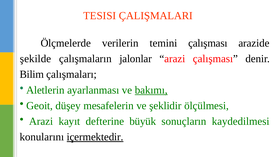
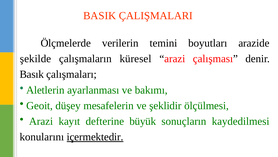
TESISI: TESISI -> BASIK (100, 16)
temini çalışması: çalışması -> boyutları (208, 43)
jalonlar: jalonlar -> küresel (136, 59)
Bilim: Bilim -> Basık (32, 74)
bakımı underline: present -> none (151, 90)
